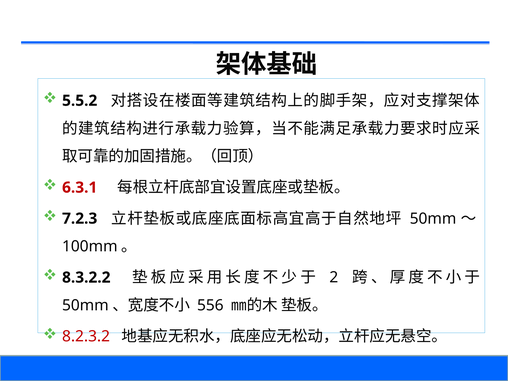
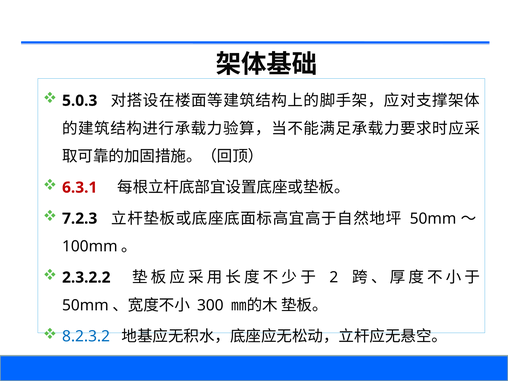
5.5.2: 5.5.2 -> 5.0.3 (80, 101)
8.3.2.2: 8.3.2.2 -> 2.3.2.2 (86, 277)
556: 556 -> 300 (210, 305)
8.2.3.2 colour: red -> blue (86, 336)
